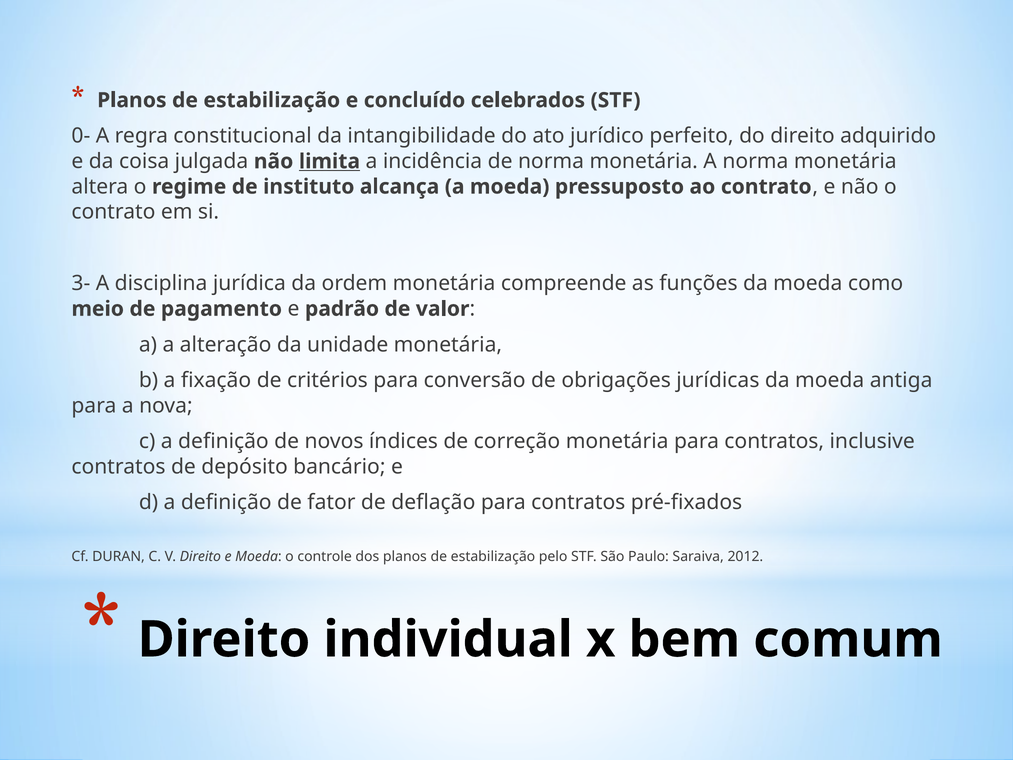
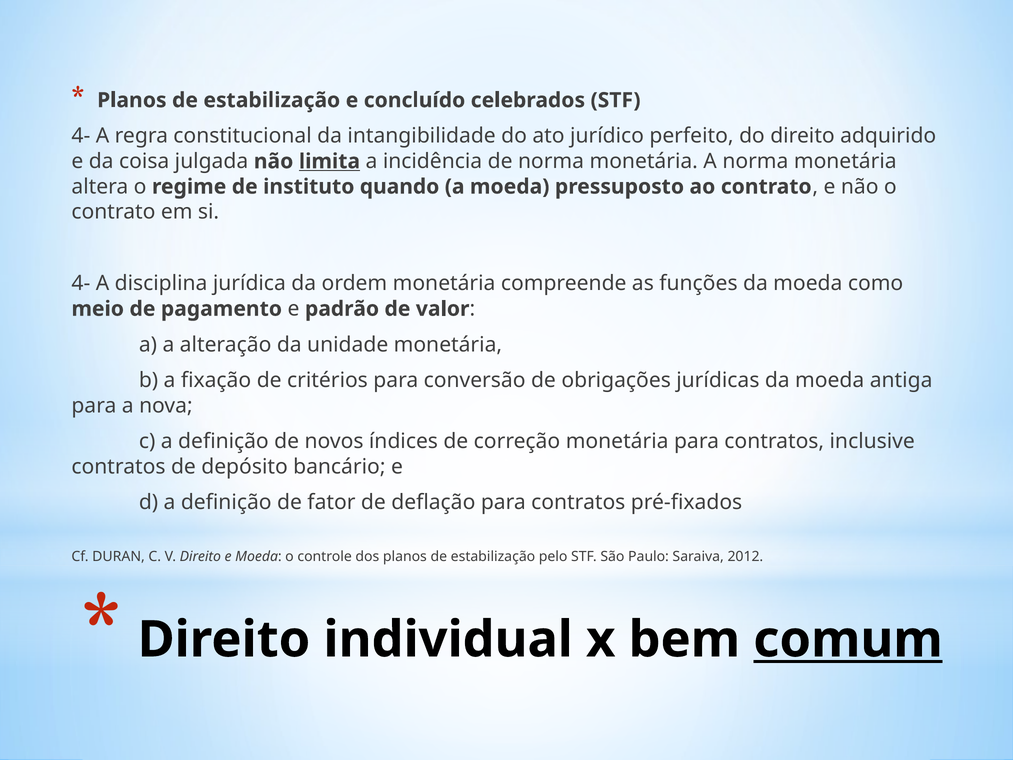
0-: 0- -> 4- (81, 136)
alcança: alcança -> quando (400, 187)
3-: 3- -> 4- (81, 283)
comum underline: none -> present (848, 639)
